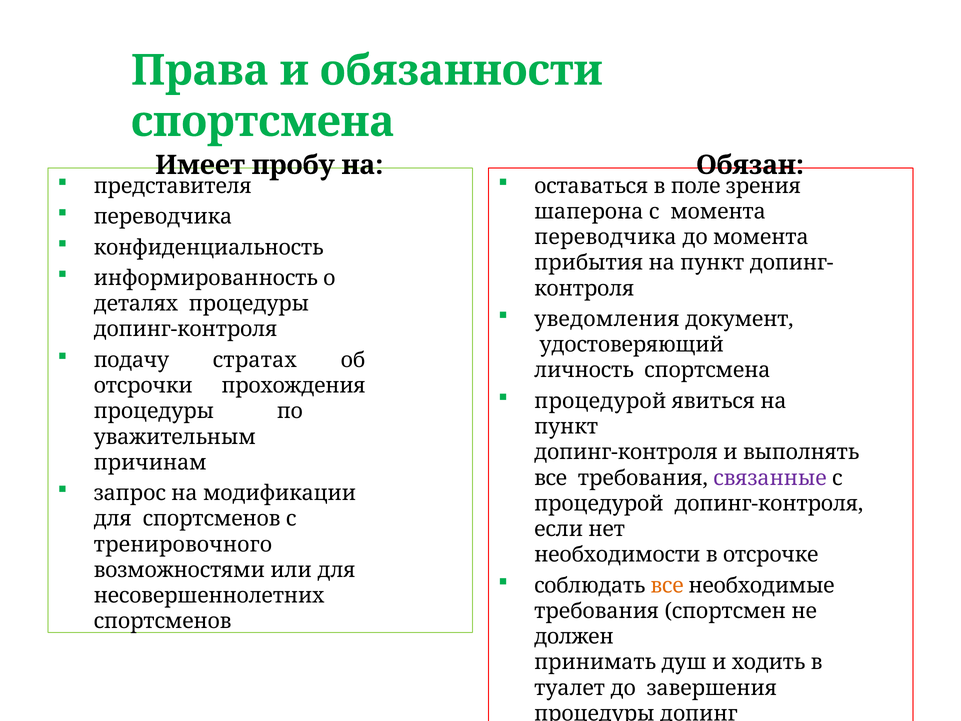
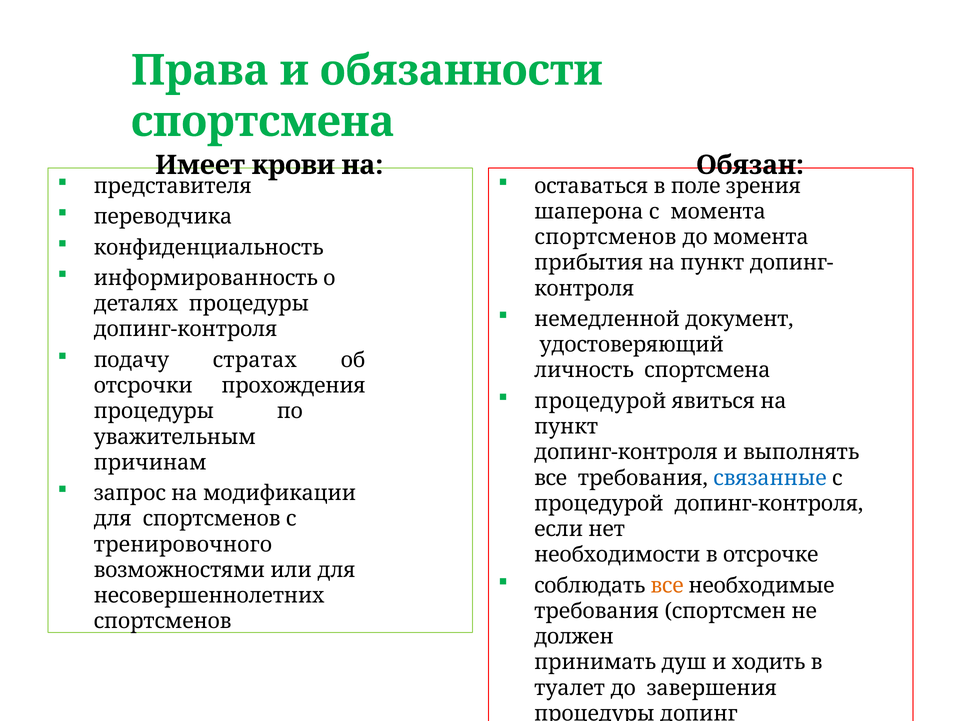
пробу: пробу -> крови (293, 165)
переводчика: переводчика -> спортсменов (605, 237)
уведомления: уведомления -> немедленной (607, 319)
связанные colour: purple -> blue (770, 478)
